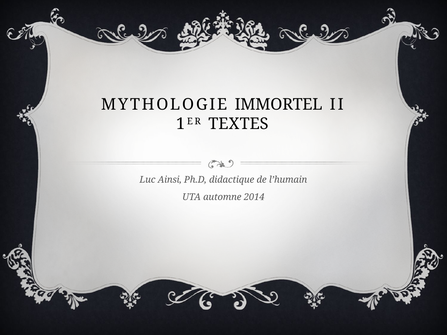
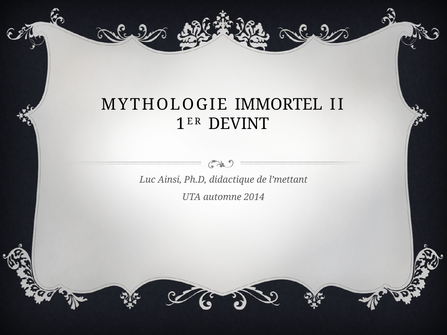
TEXTES: TEXTES -> DEVINT (239, 124)
l’humain: l’humain -> l’mettant (288, 180)
